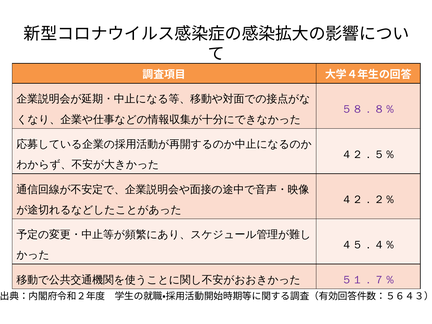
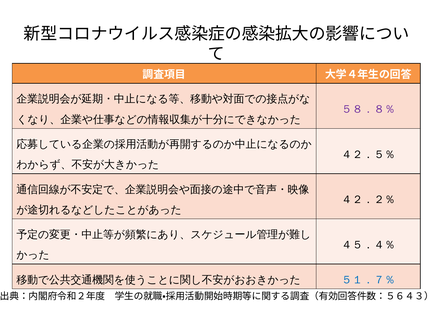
５１．７％ colour: purple -> blue (368, 280)
